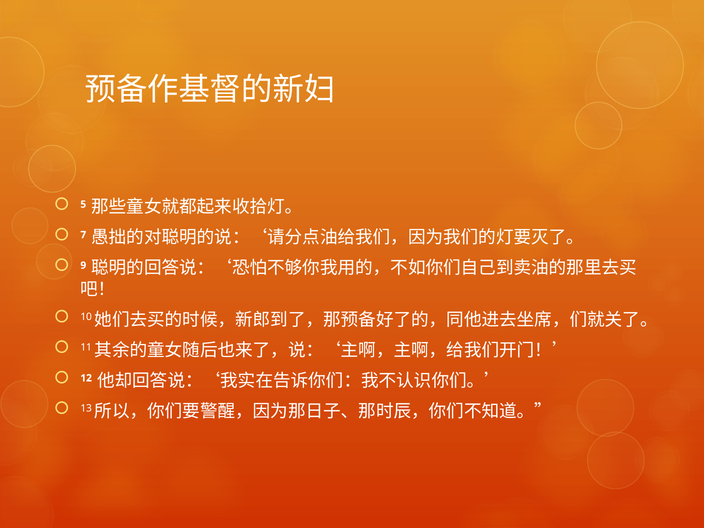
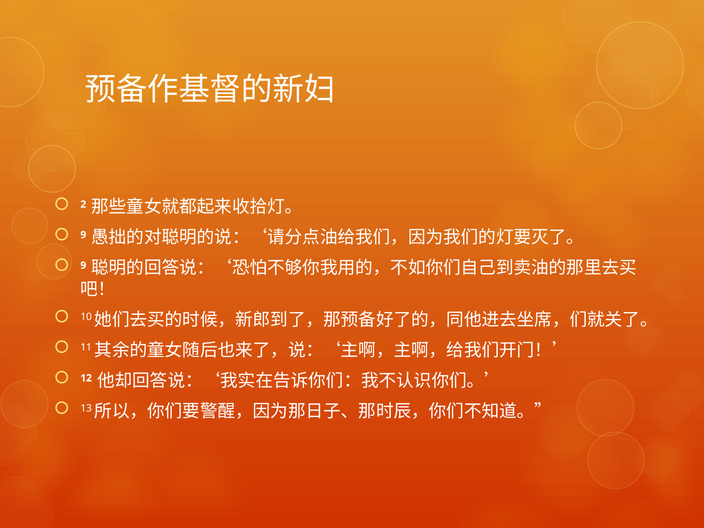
5: 5 -> 2 (83, 204)
7: 7 -> 9 (83, 235)
